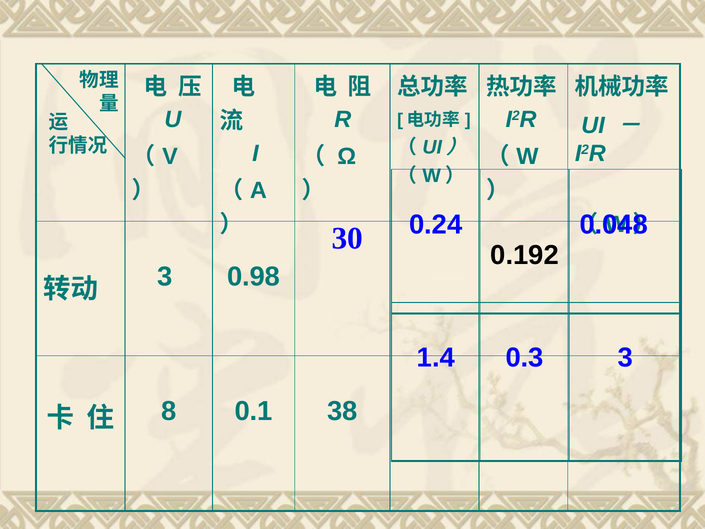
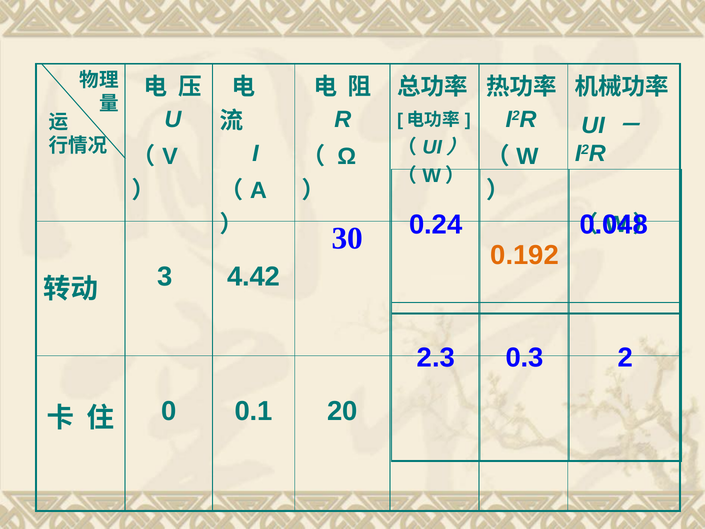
0.192 colour: black -> orange (525, 255)
0.98: 0.98 -> 4.42 (254, 277)
1.4: 1.4 -> 2.3 (436, 358)
0.3 3: 3 -> 2 (625, 358)
8: 8 -> 0 (169, 411)
38: 38 -> 20 (342, 411)
